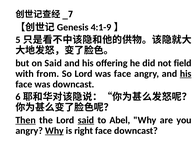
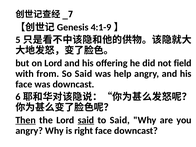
on Said: Said -> Lord (53, 63)
So Lord: Lord -> Said (83, 74)
was face: face -> help (123, 74)
his underline: present -> none (186, 74)
to Abel: Abel -> Said (120, 120)
Why underline: present -> none (54, 131)
